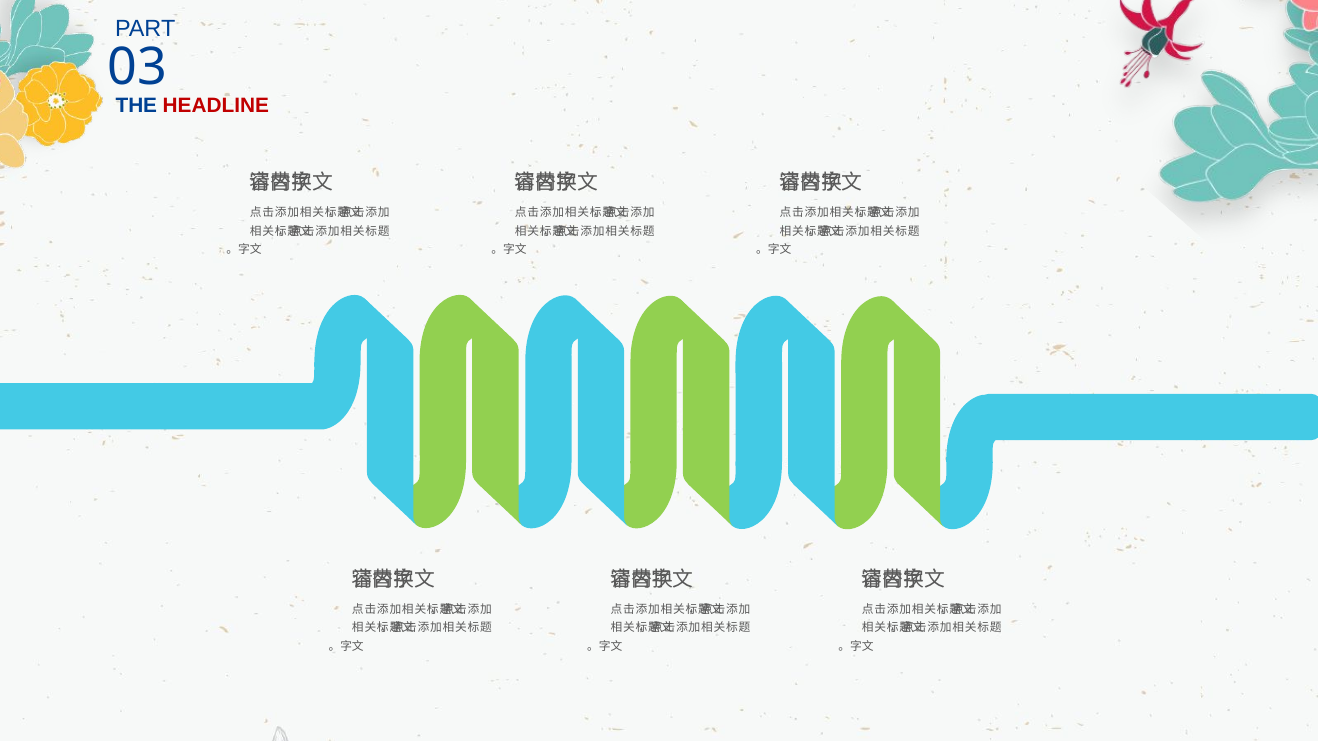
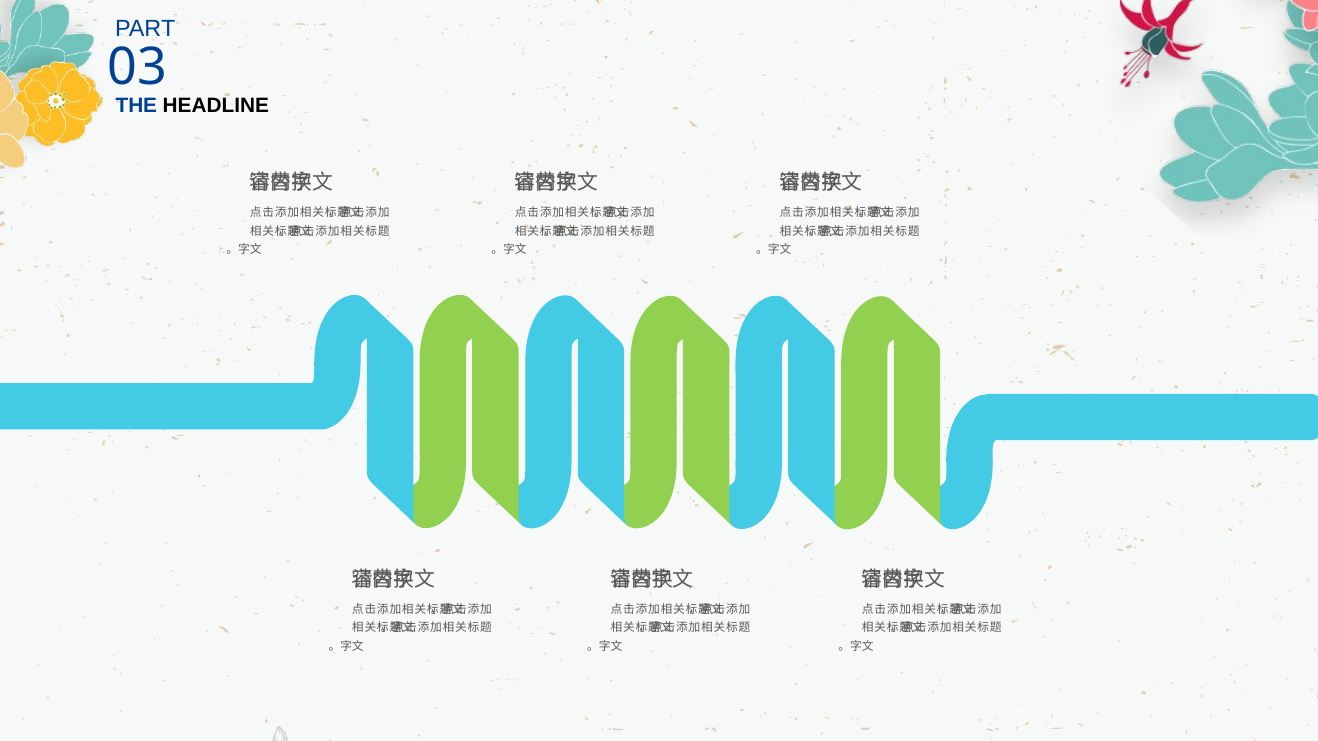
HEADLINE colour: red -> black (216, 105)
